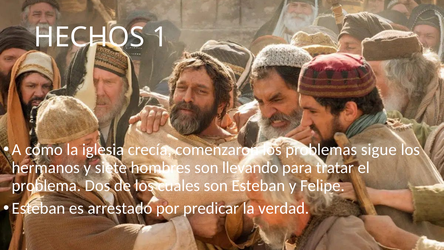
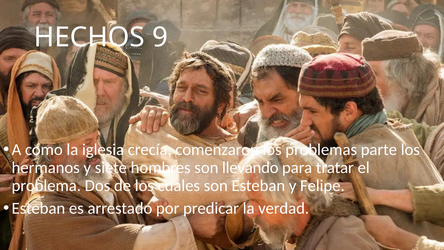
1: 1 -> 9 (160, 37)
sigue: sigue -> parte (379, 149)
